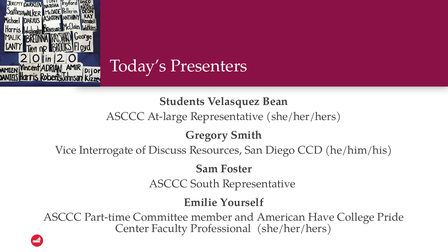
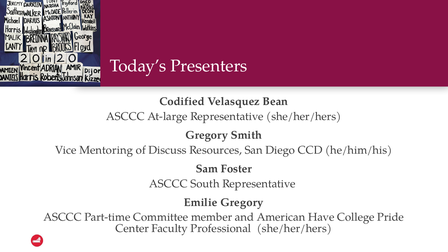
Students: Students -> Codified (182, 102)
Interrogate: Interrogate -> Mentoring (106, 150)
Emilie Yourself: Yourself -> Gregory (242, 202)
